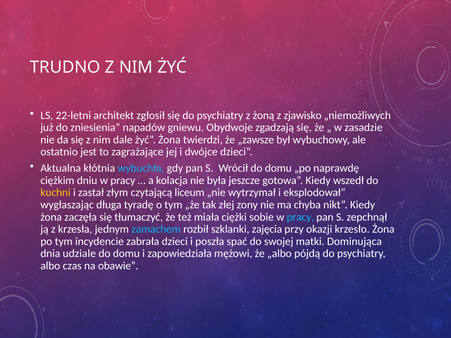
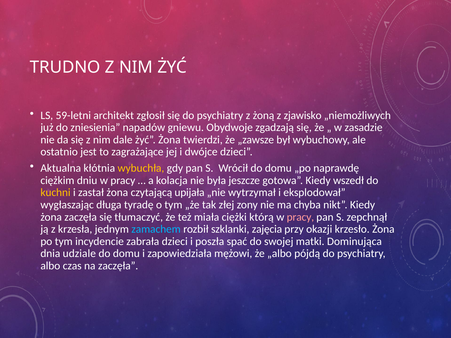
22-letni: 22-letni -> 59-letni (73, 115)
wybuchła colour: light blue -> yellow (141, 168)
zastał złym: złym -> żona (117, 193)
liceum: liceum -> upijała (190, 193)
sobie: sobie -> którą (261, 217)
pracy colour: light blue -> pink (300, 217)
na obawie: obawie -> zaczęła (118, 266)
